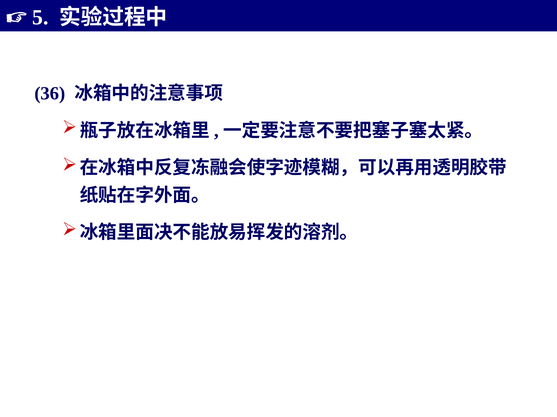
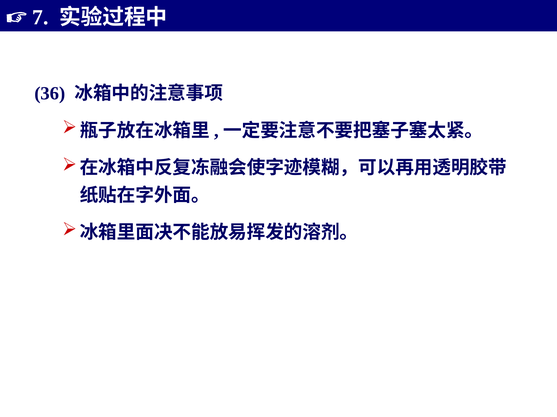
5: 5 -> 7 (40, 17)
